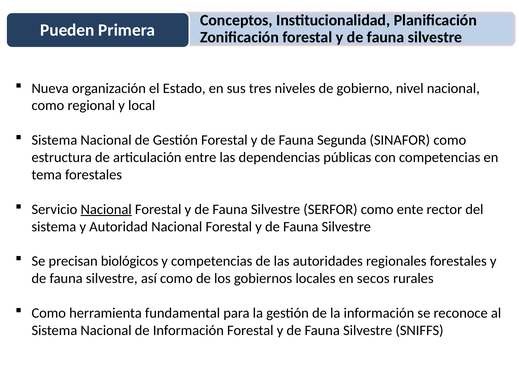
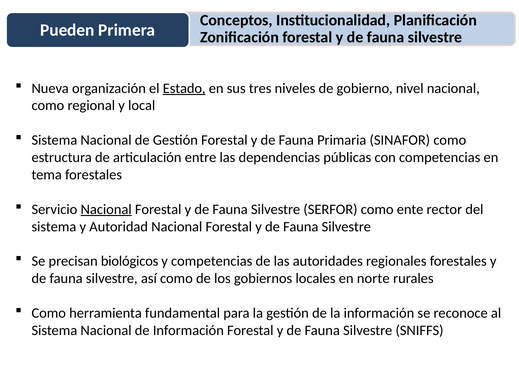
Estado underline: none -> present (184, 88)
Segunda: Segunda -> Primaria (342, 140)
secos: secos -> norte (373, 279)
